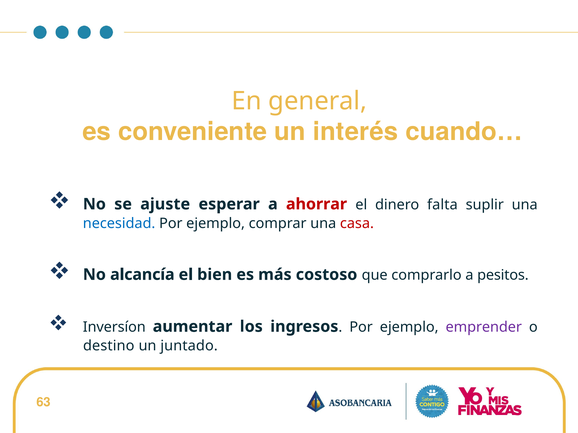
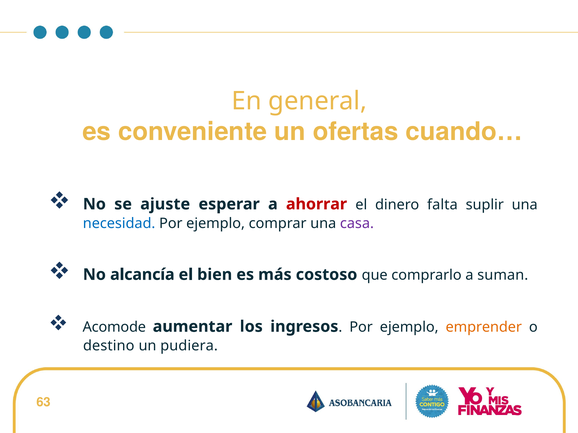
interés: interés -> ofertas (356, 132)
casa colour: red -> purple (357, 224)
pesitos: pesitos -> suman (503, 275)
Inversíon: Inversíon -> Acomode (114, 327)
emprender colour: purple -> orange (484, 327)
juntado: juntado -> pudiera (189, 346)
